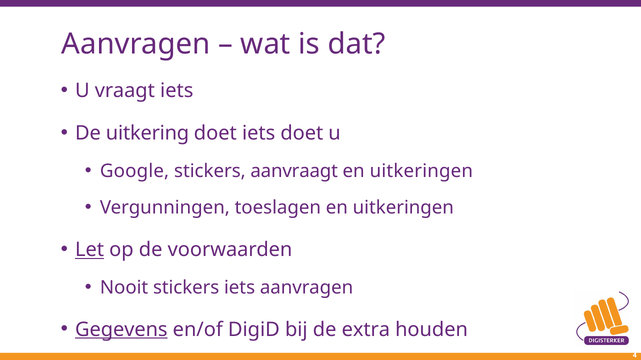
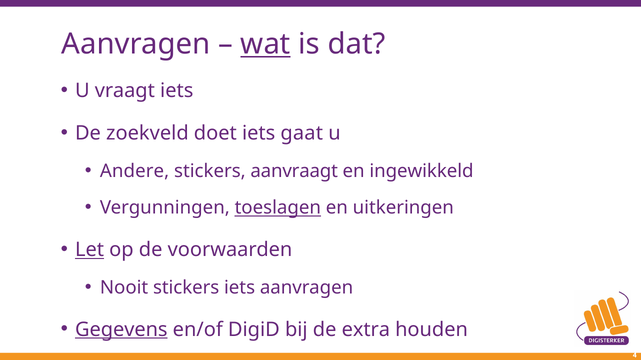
wat underline: none -> present (266, 44)
uitkering: uitkering -> zoekveld (147, 133)
iets doet: doet -> gaat (302, 133)
Google: Google -> Andere (135, 171)
uitkeringen: uitkeringen -> ingewikkeld (421, 171)
toeslagen underline: none -> present (278, 208)
